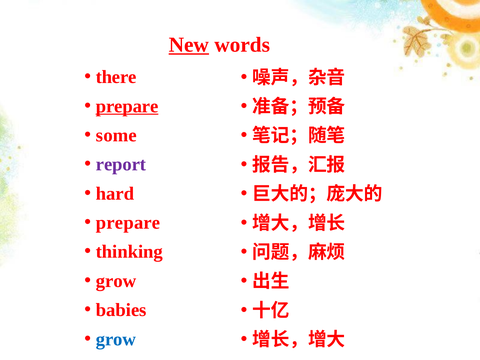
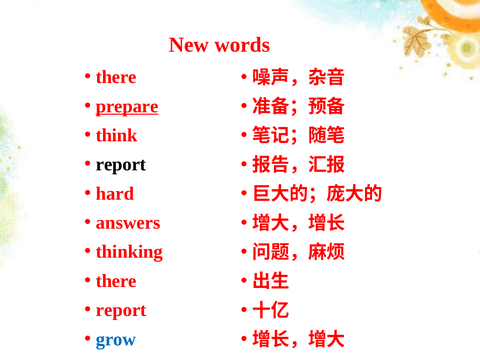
New underline: present -> none (189, 45)
some: some -> think (117, 135)
report colour: purple -> black (121, 164)
prepare: prepare -> answers (128, 223)
grow: grow -> there (116, 281)
babies: babies -> report (121, 310)
